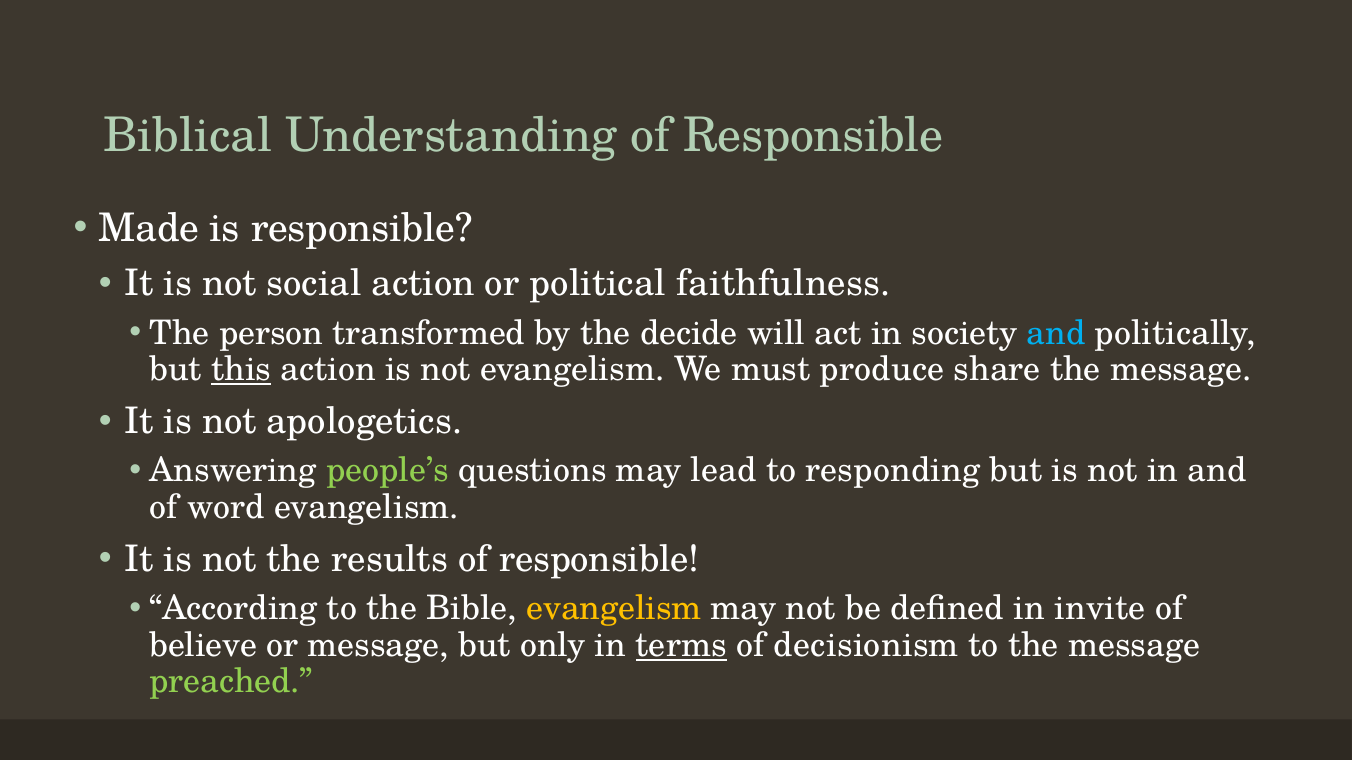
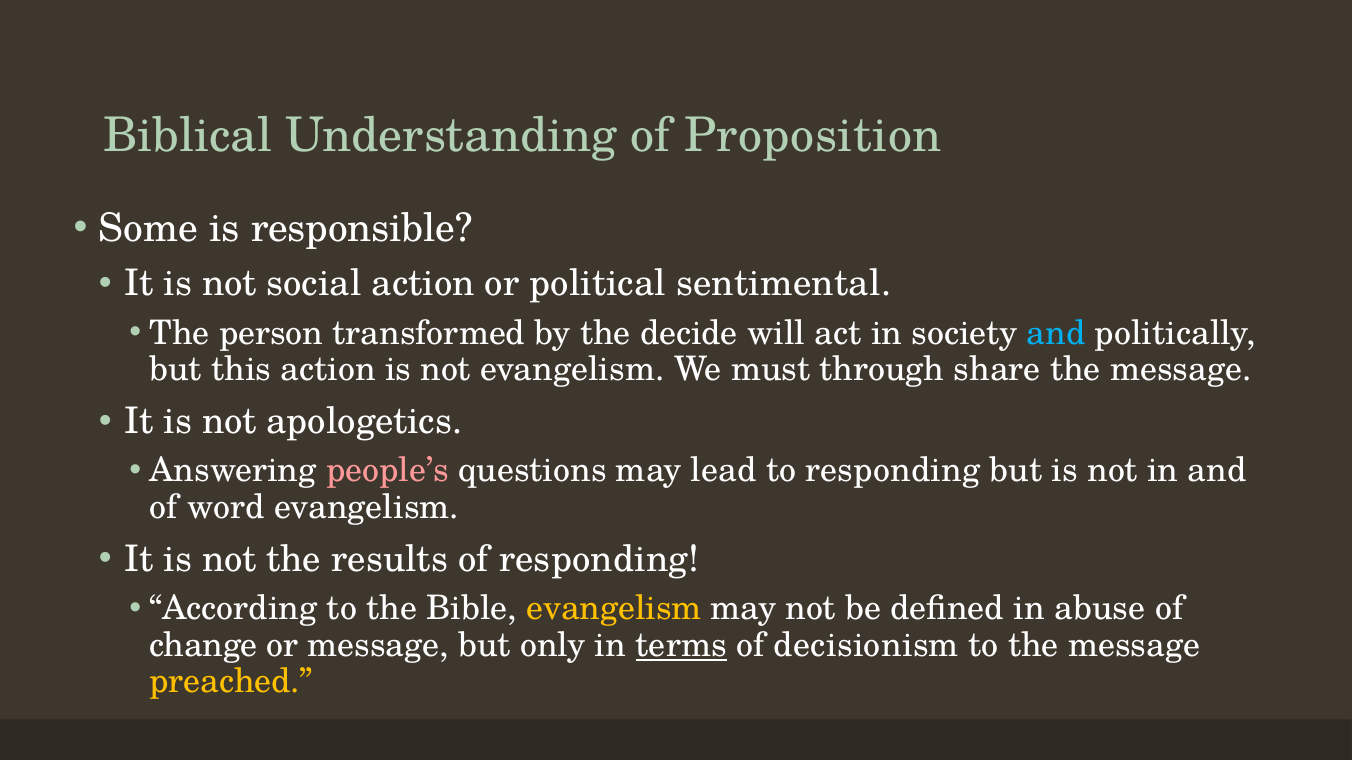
Understanding of Responsible: Responsible -> Proposition (813, 136)
Made: Made -> Some (149, 229)
faithfulness: faithfulness -> sentimental (784, 284)
this underline: present -> none (241, 370)
produce: produce -> through (882, 370)
people’s colour: light green -> pink (388, 471)
results of responsible: responsible -> responding (599, 560)
invite: invite -> abuse (1100, 609)
believe: believe -> change (204, 646)
preached colour: light green -> yellow (231, 682)
